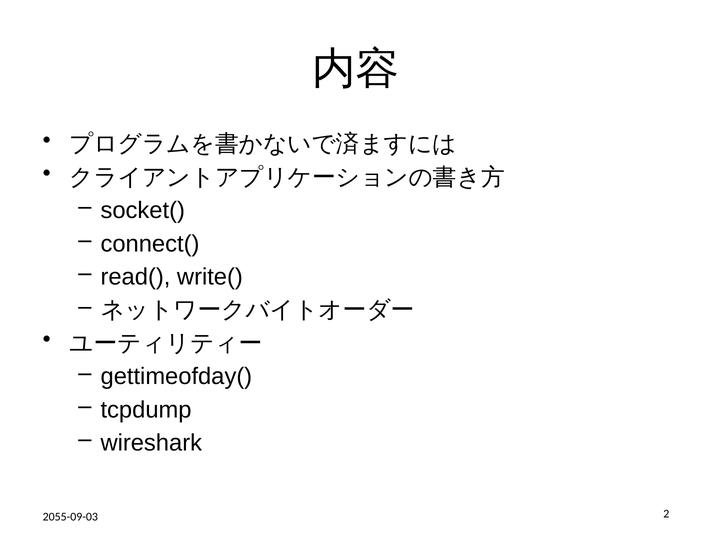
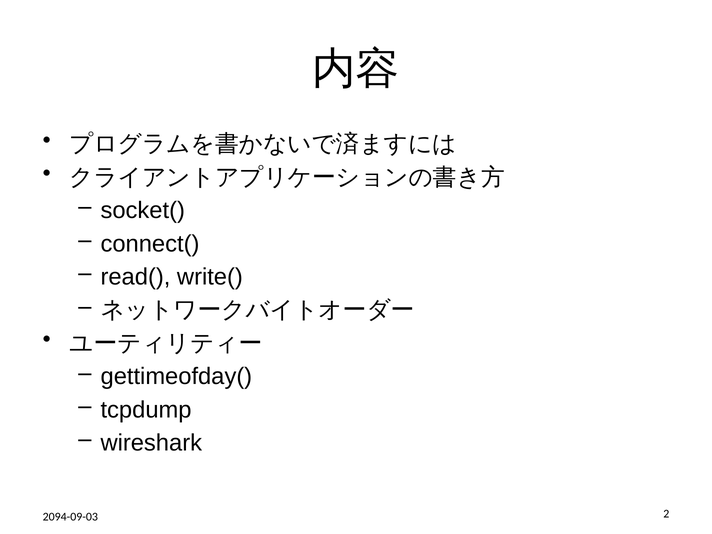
2055-09-03: 2055-09-03 -> 2094-09-03 (70, 517)
